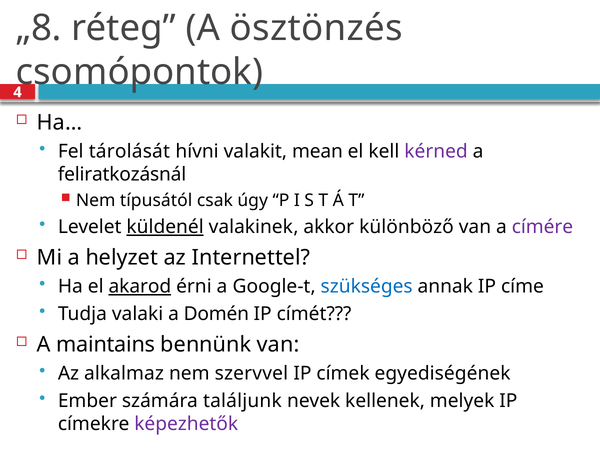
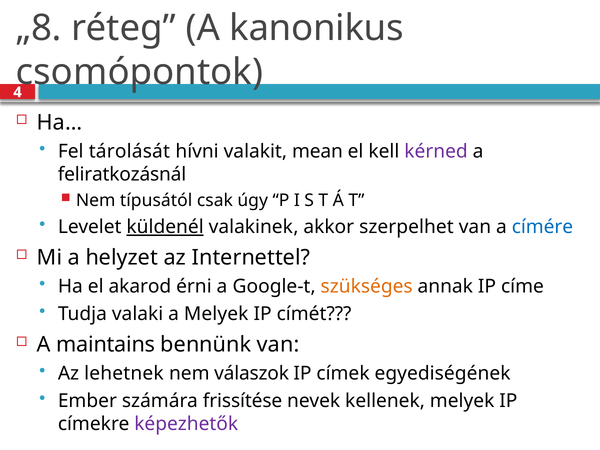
ösztönzés: ösztönzés -> kanonikus (317, 28)
különböző: különböző -> szerpelhet (406, 227)
címére colour: purple -> blue (542, 227)
akarod underline: present -> none (140, 286)
szükséges colour: blue -> orange (367, 286)
a Domén: Domén -> Melyek (216, 314)
alkalmaz: alkalmaz -> lehetnek (124, 373)
szervvel: szervvel -> válaszok (252, 373)
találjunk: találjunk -> frissítése (243, 401)
